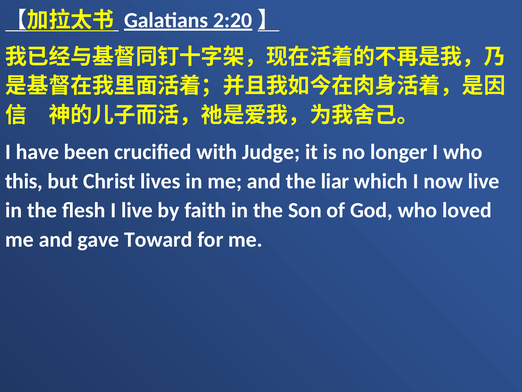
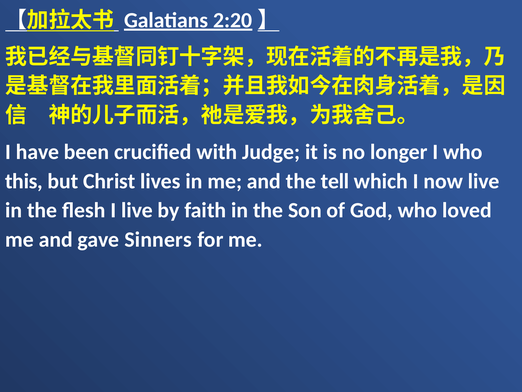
liar: liar -> tell (335, 181)
Toward: Toward -> Sinners (158, 239)
